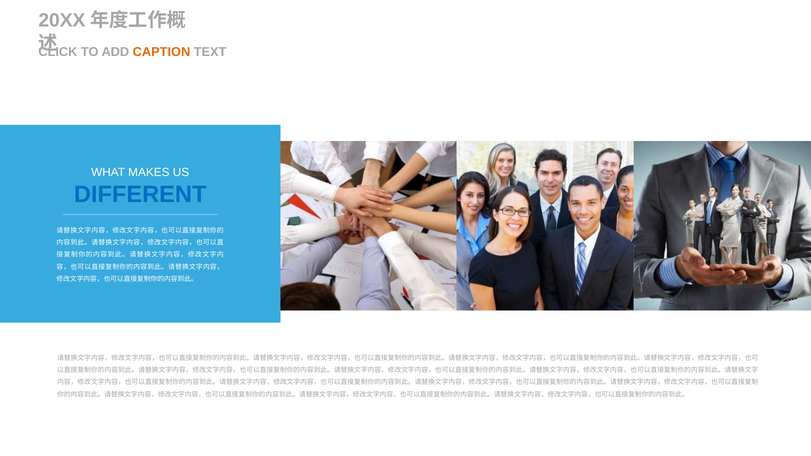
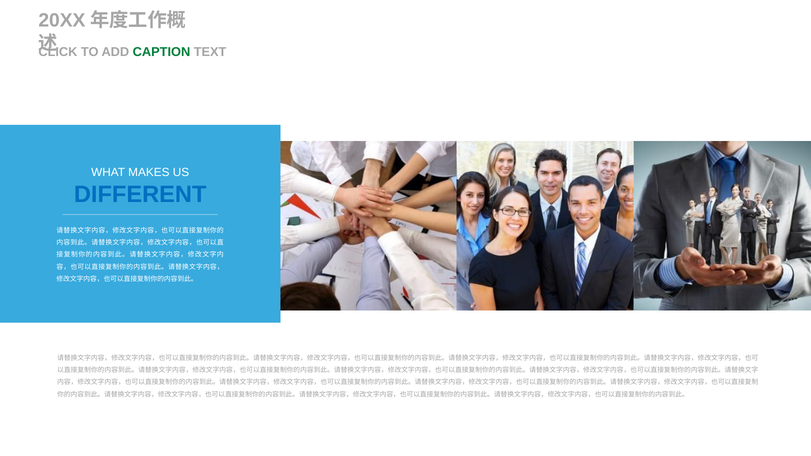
CAPTION colour: orange -> green (161, 52)
